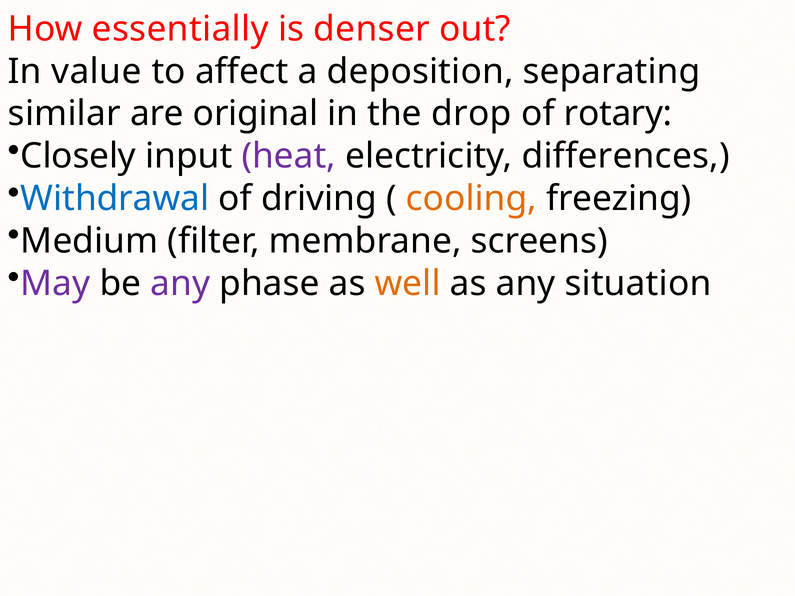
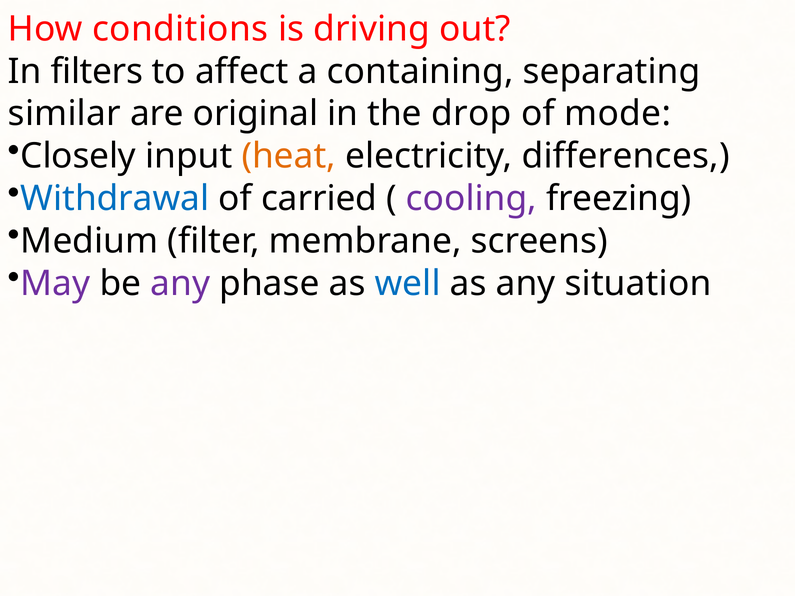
essentially: essentially -> conditions (180, 29)
denser: denser -> driving (372, 29)
value: value -> filters (97, 71)
deposition: deposition -> containing (420, 71)
rotary: rotary -> mode (618, 114)
heat colour: purple -> orange (289, 156)
driving: driving -> carried (319, 199)
cooling colour: orange -> purple (471, 199)
well colour: orange -> blue (408, 284)
